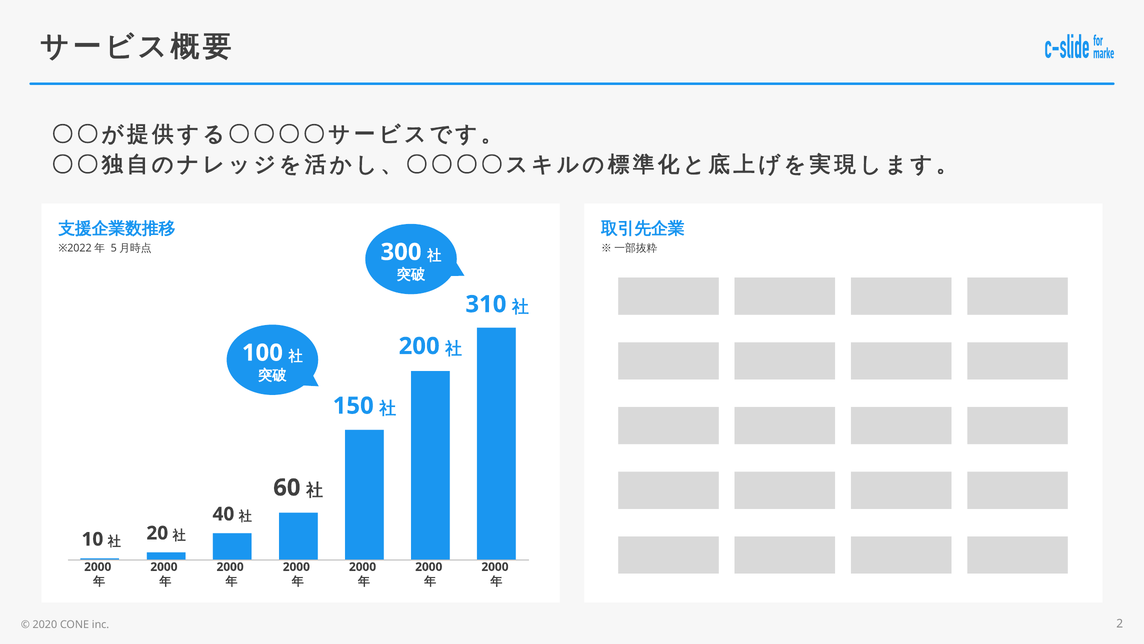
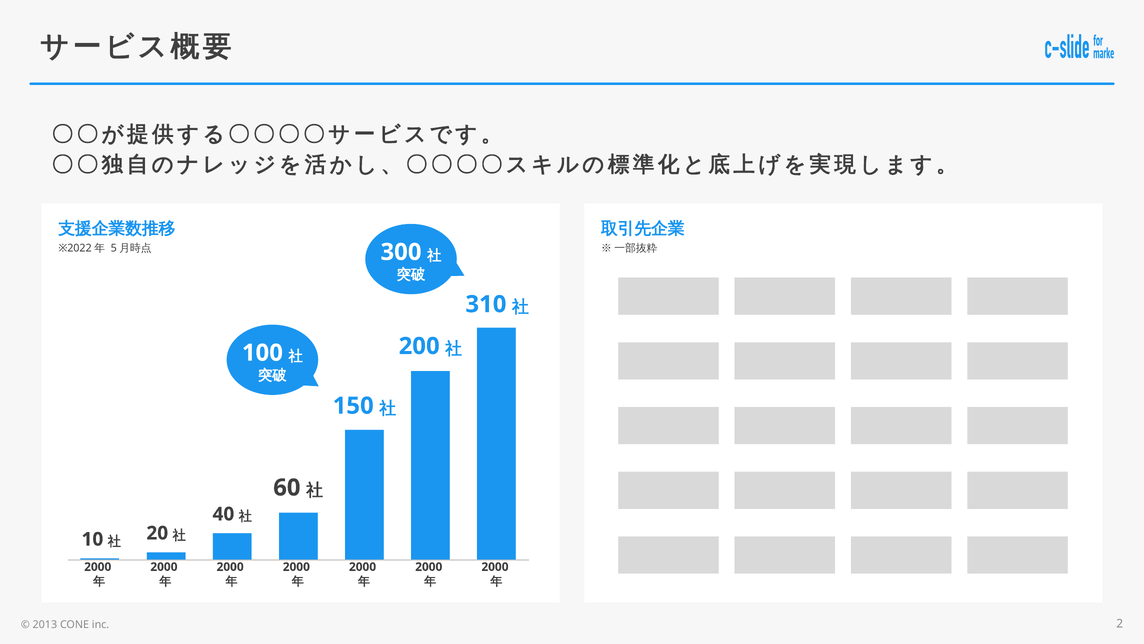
2020: 2020 -> 2013 (45, 624)
